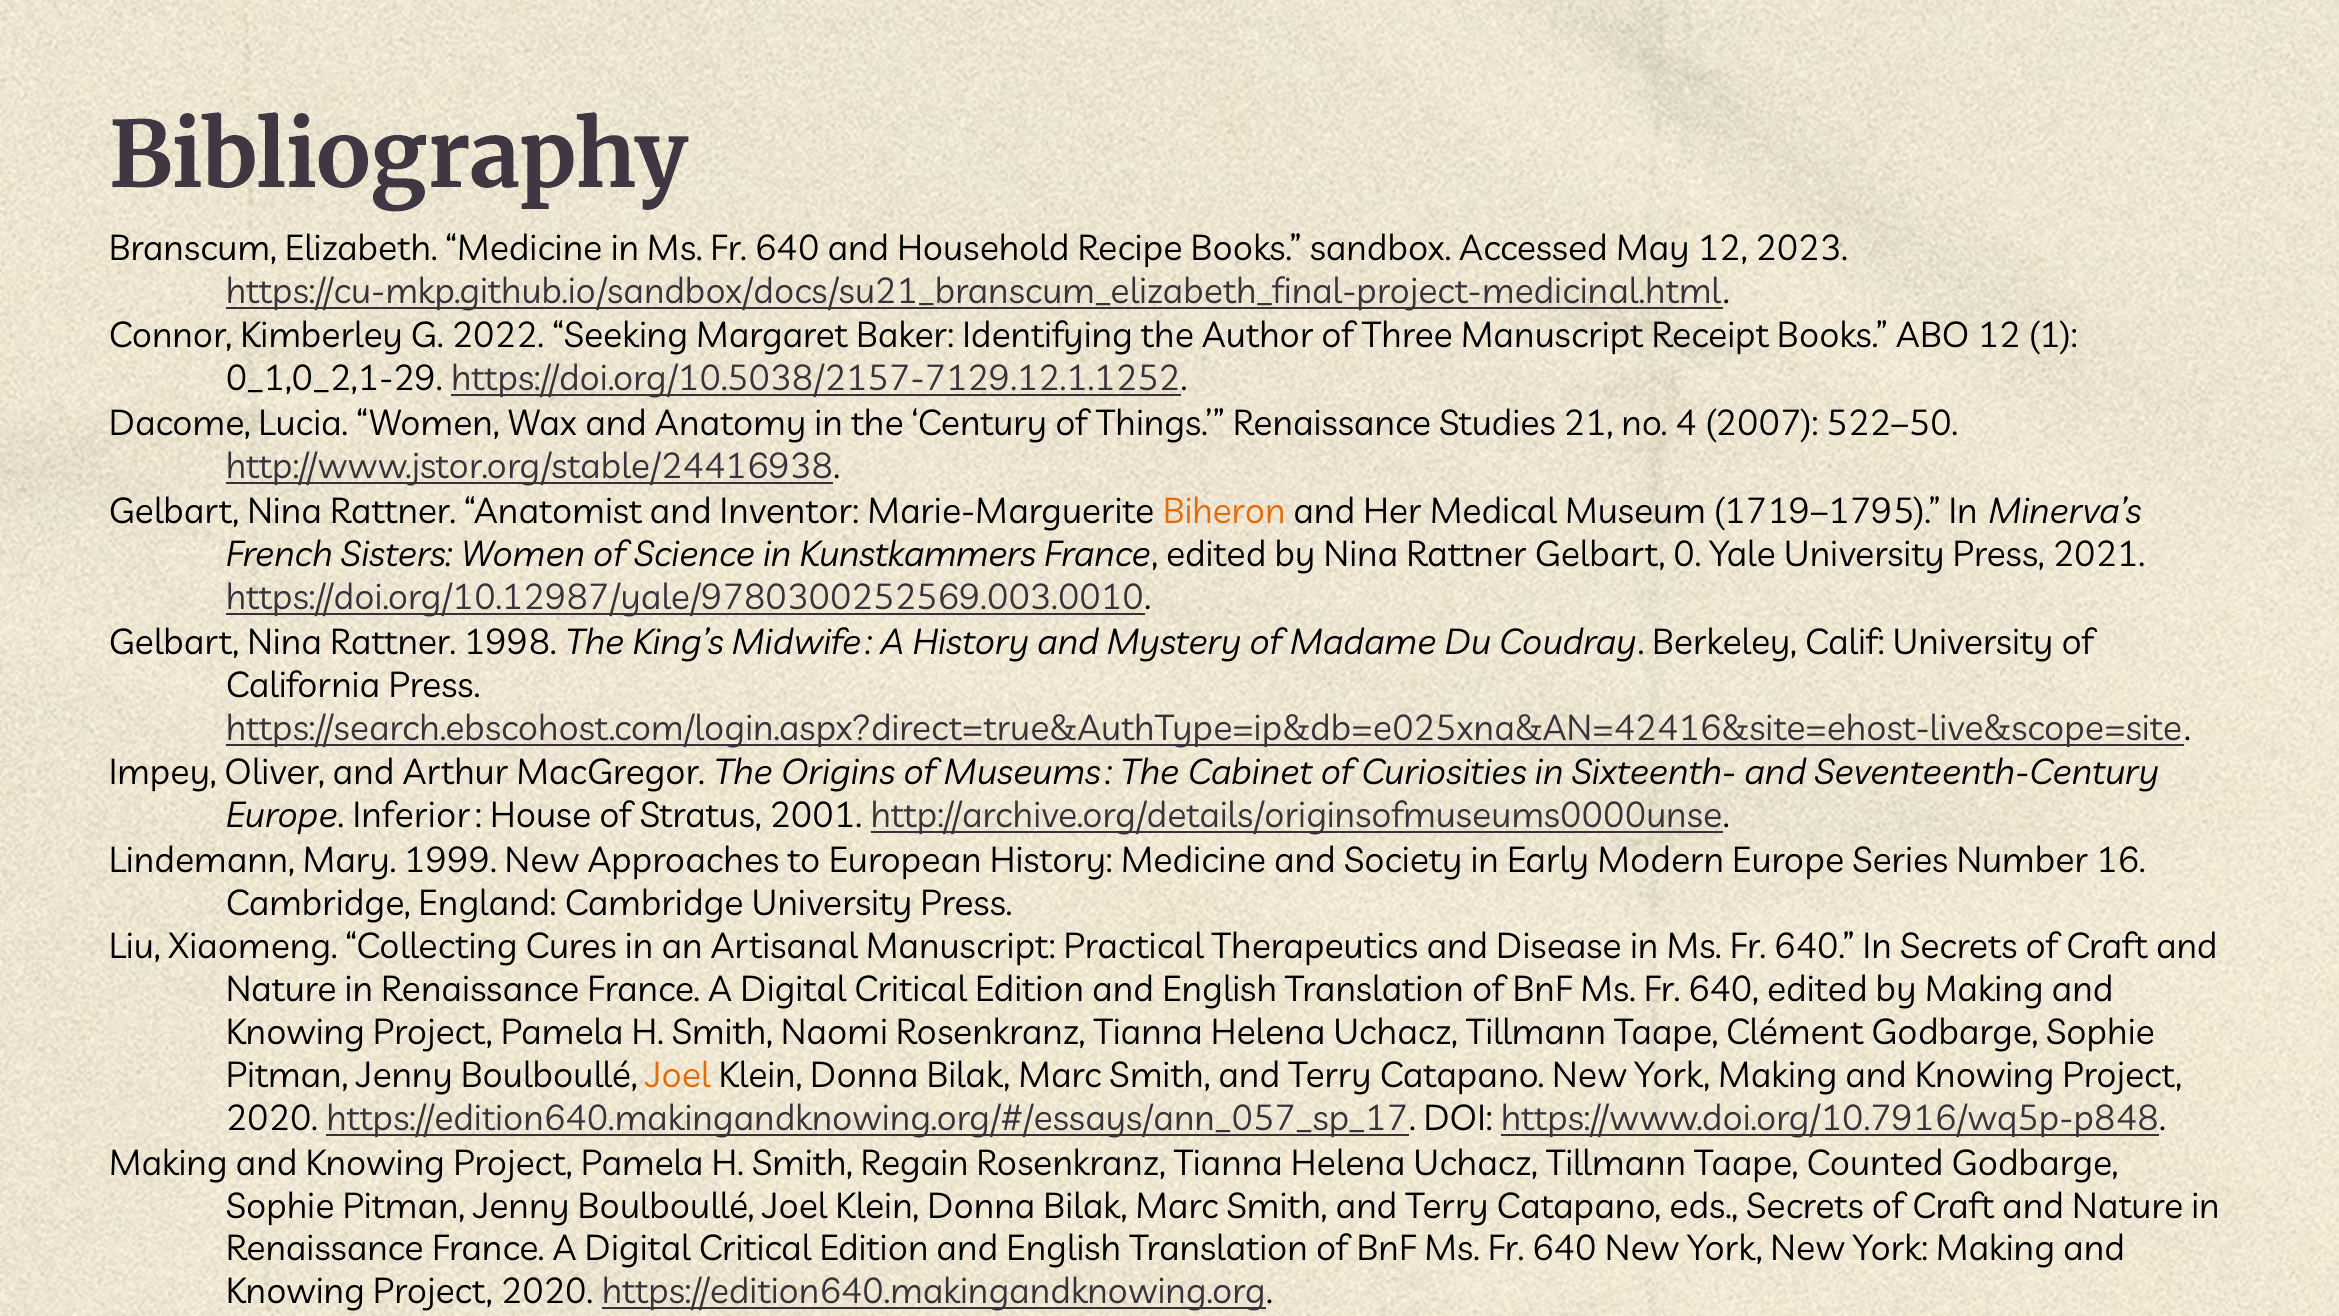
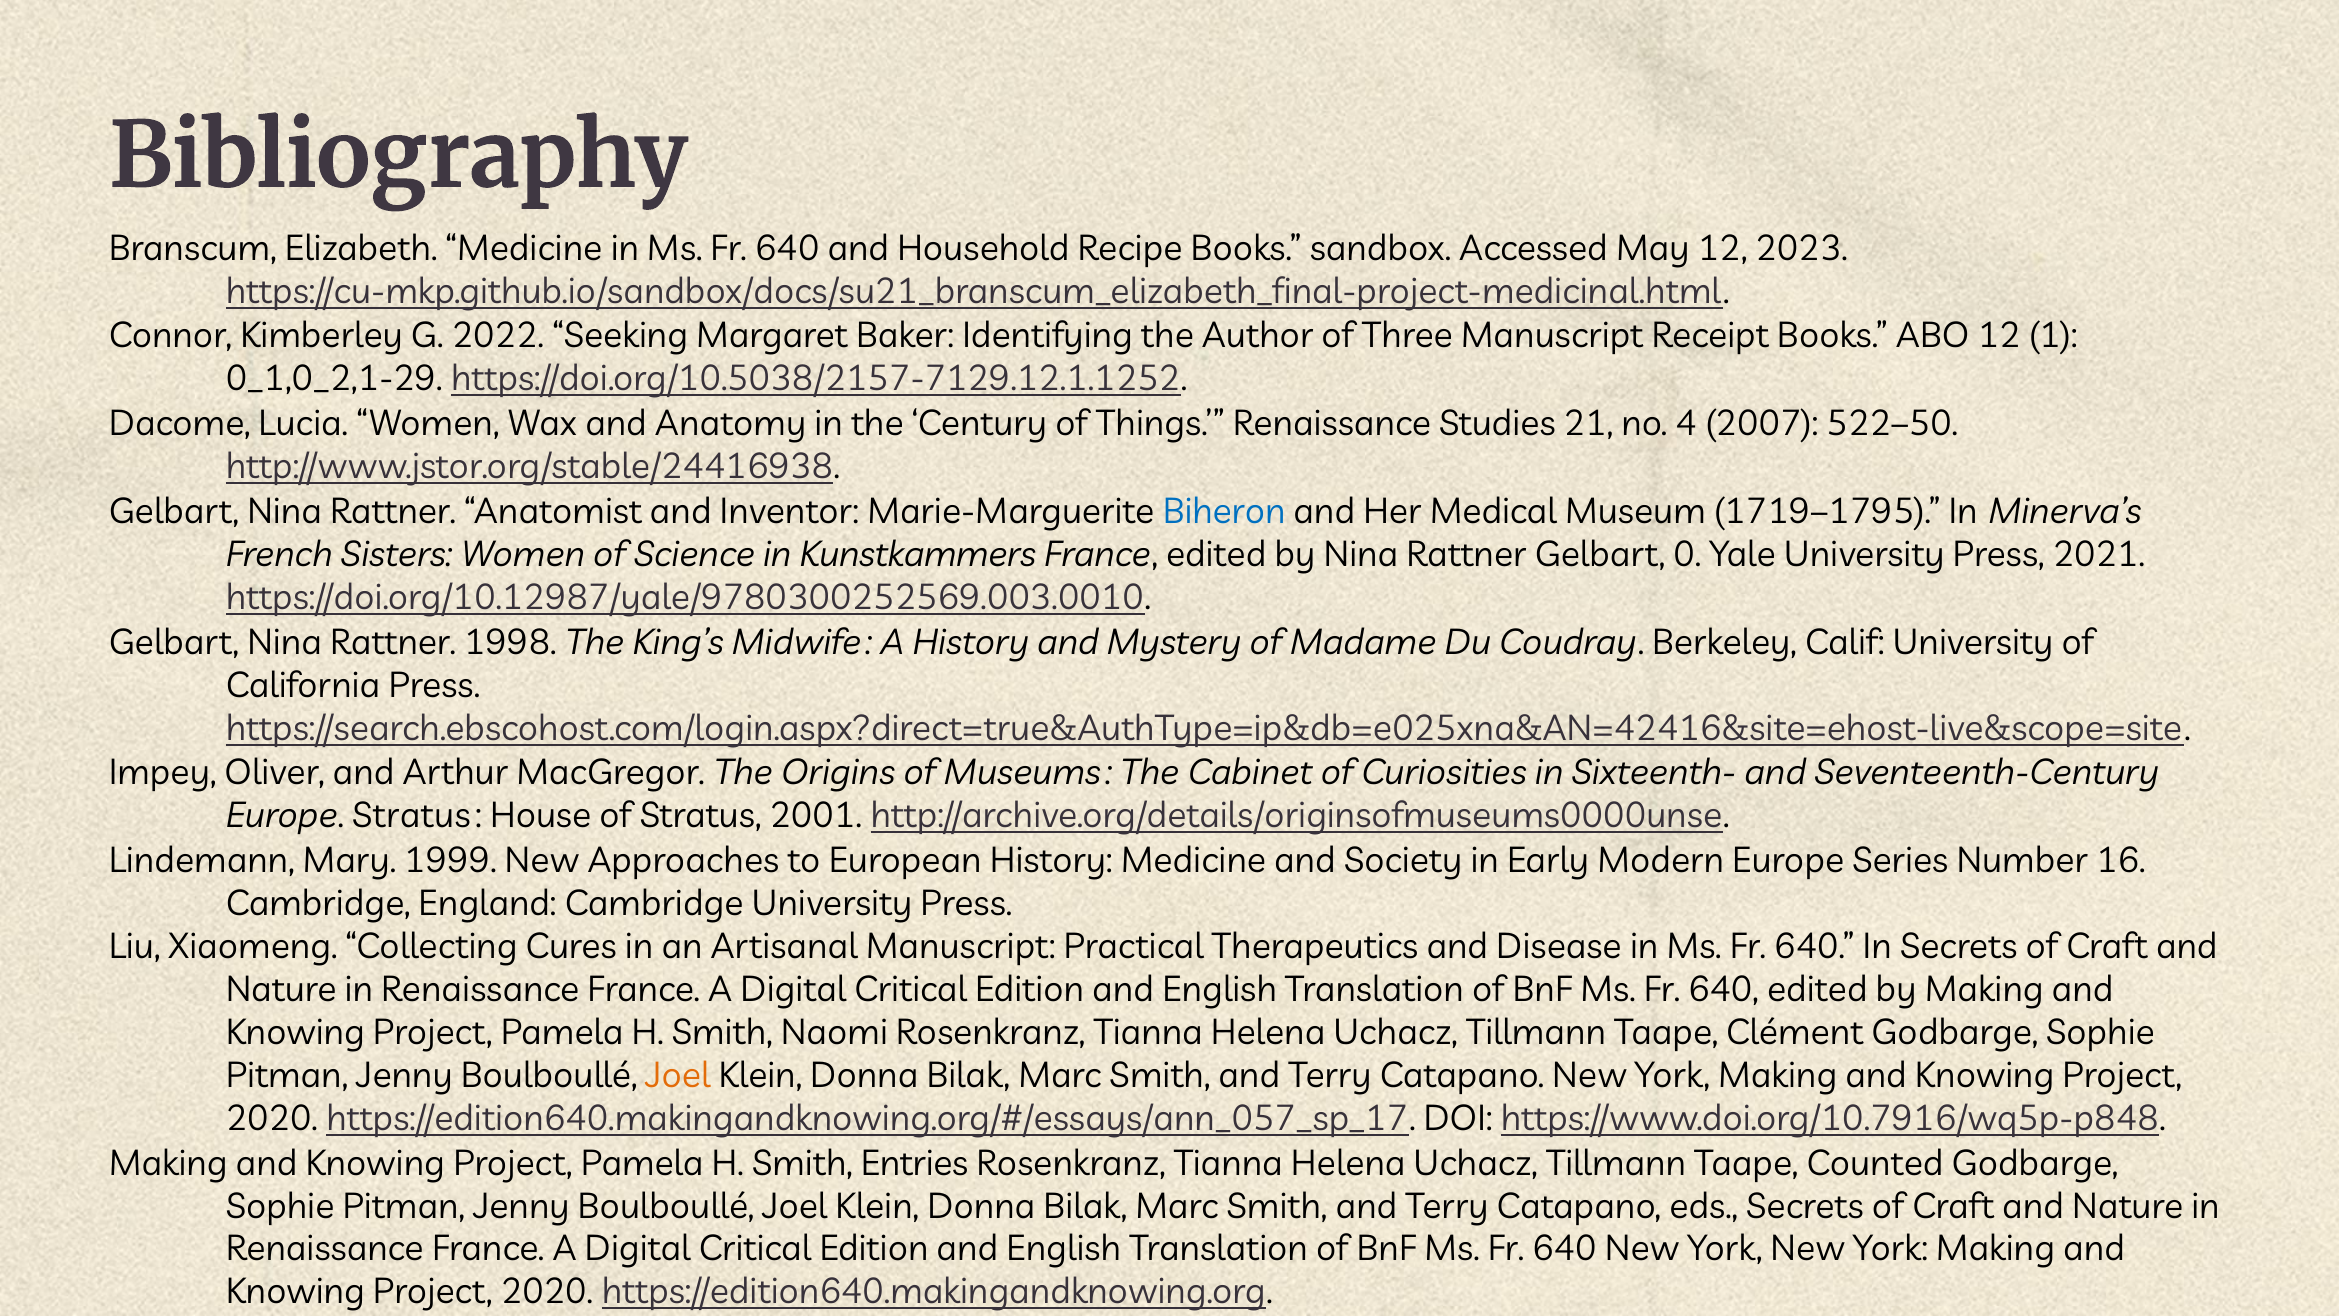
Biheron colour: orange -> blue (1224, 512)
Europe Inferior: Inferior -> Stratus (411, 816)
Regain: Regain -> Entries (915, 1163)
